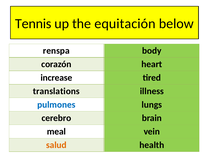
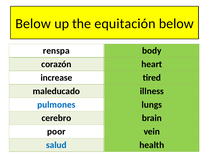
Tennis: Tennis -> Below (33, 24)
translations: translations -> maleducado (56, 91)
meal: meal -> poor (56, 131)
salud colour: orange -> blue (56, 145)
